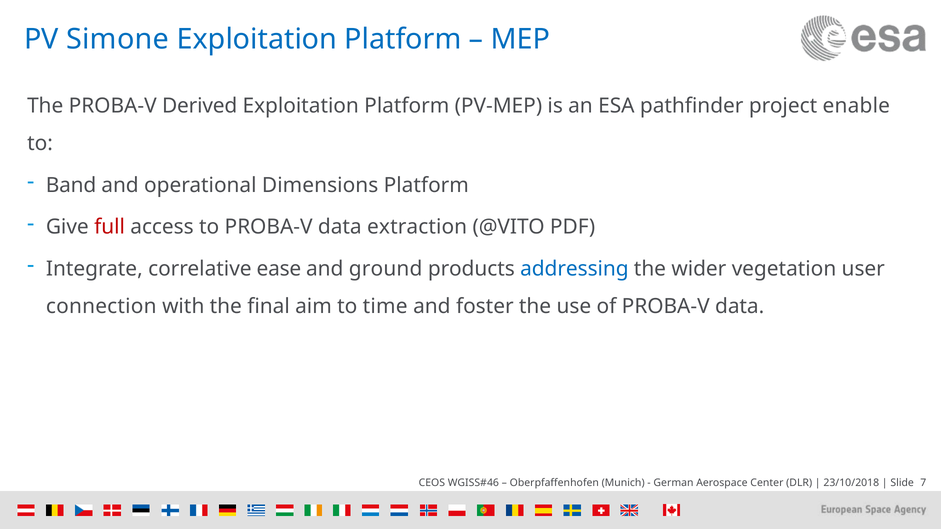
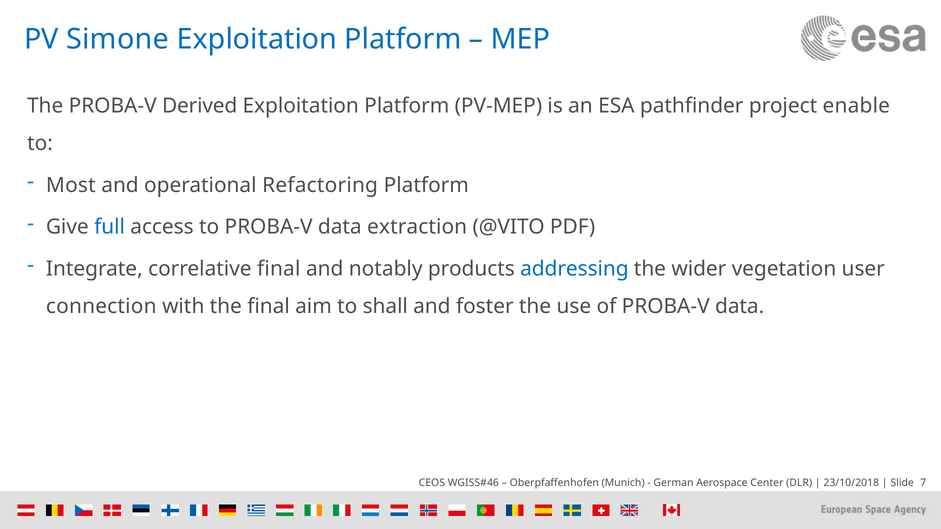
Band: Band -> Most (71, 185)
Dimensions: Dimensions -> Refactoring (320, 185)
full colour: red -> blue (110, 227)
correlative ease: ease -> final (279, 269)
ground: ground -> notably (386, 269)
time: time -> shall (385, 307)
